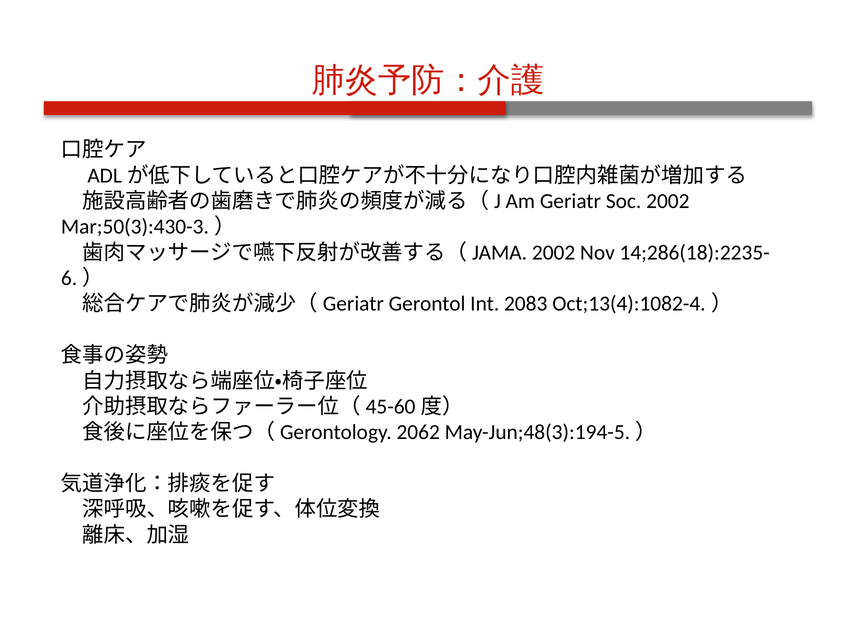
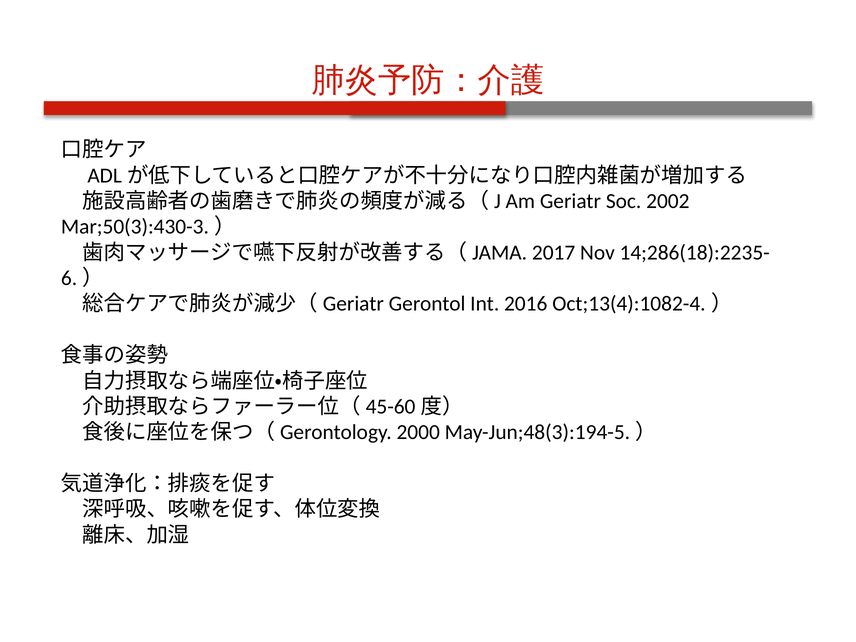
2002: 2002 -> 2017 (554, 253)
2083: 2083 -> 2016 (526, 304)
2062: 2062 -> 2000 (418, 432)
